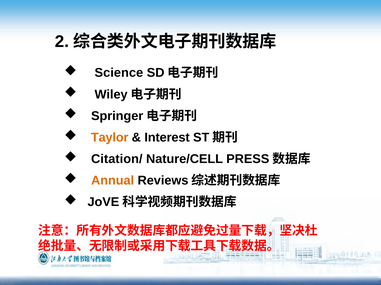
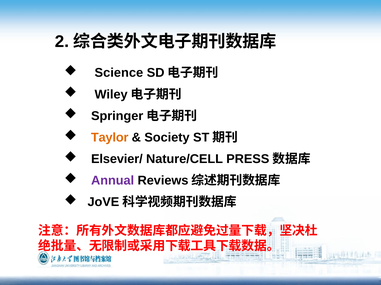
Interest: Interest -> Society (167, 138)
Citation/: Citation/ -> Elsevier/ (117, 159)
Annual colour: orange -> purple (113, 181)
